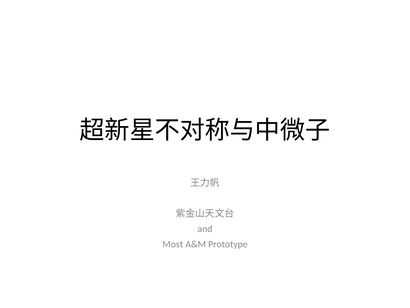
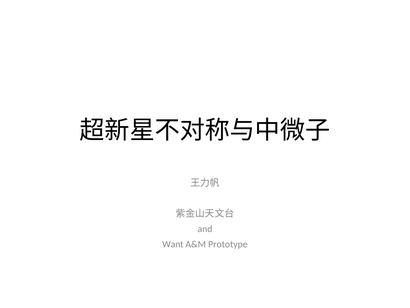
Most: Most -> Want (173, 244)
